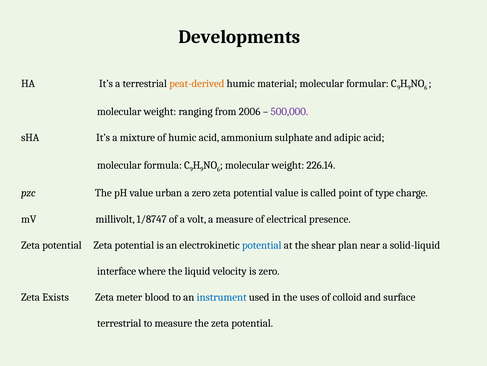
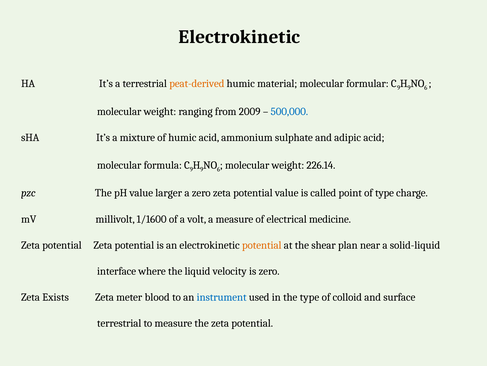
Developments: Developments -> Electrokinetic (239, 37)
2006: 2006 -> 2009 (250, 111)
500,000 colour: purple -> blue (289, 111)
urban: urban -> larger (169, 193)
1/8747: 1/8747 -> 1/1600 (152, 219)
presence: presence -> medicine (330, 219)
potential colour: blue -> orange (262, 245)
the uses: uses -> type (310, 297)
